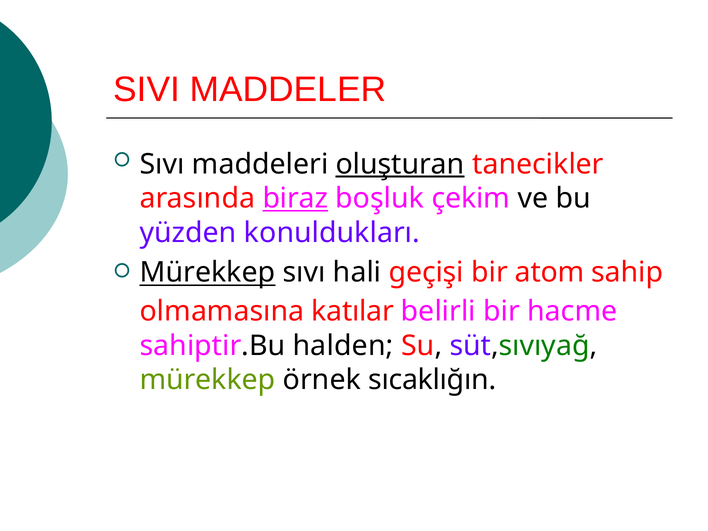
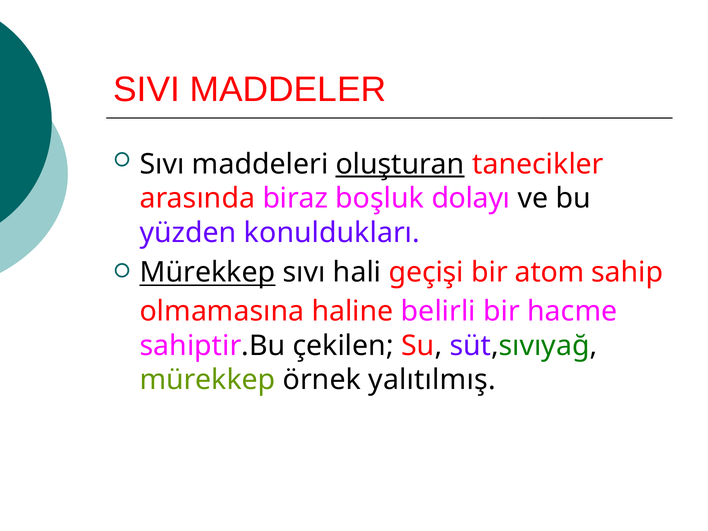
biraz underline: present -> none (295, 198)
çekim: çekim -> dolayı (471, 198)
katılar: katılar -> haline (353, 311)
halden: halden -> çekilen (343, 346)
sıcaklığın: sıcaklığın -> yalıtılmış (432, 380)
